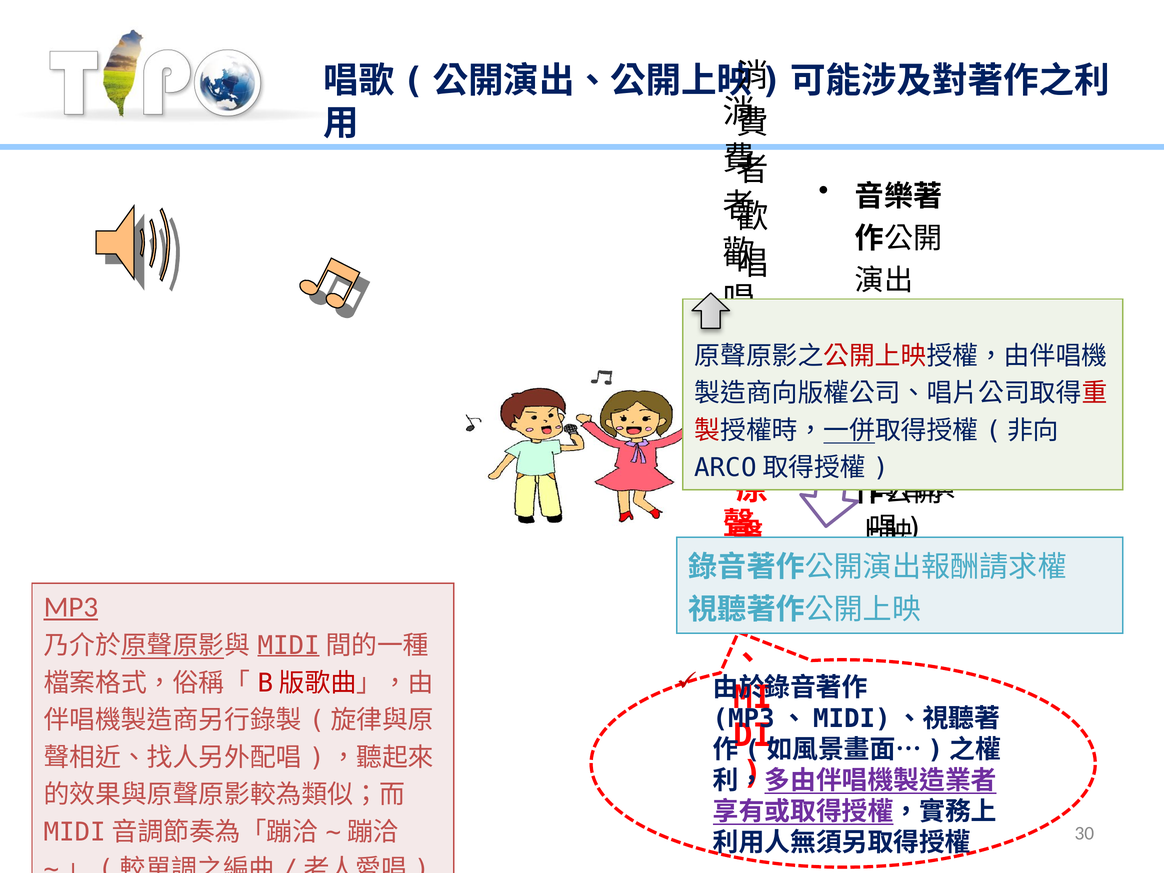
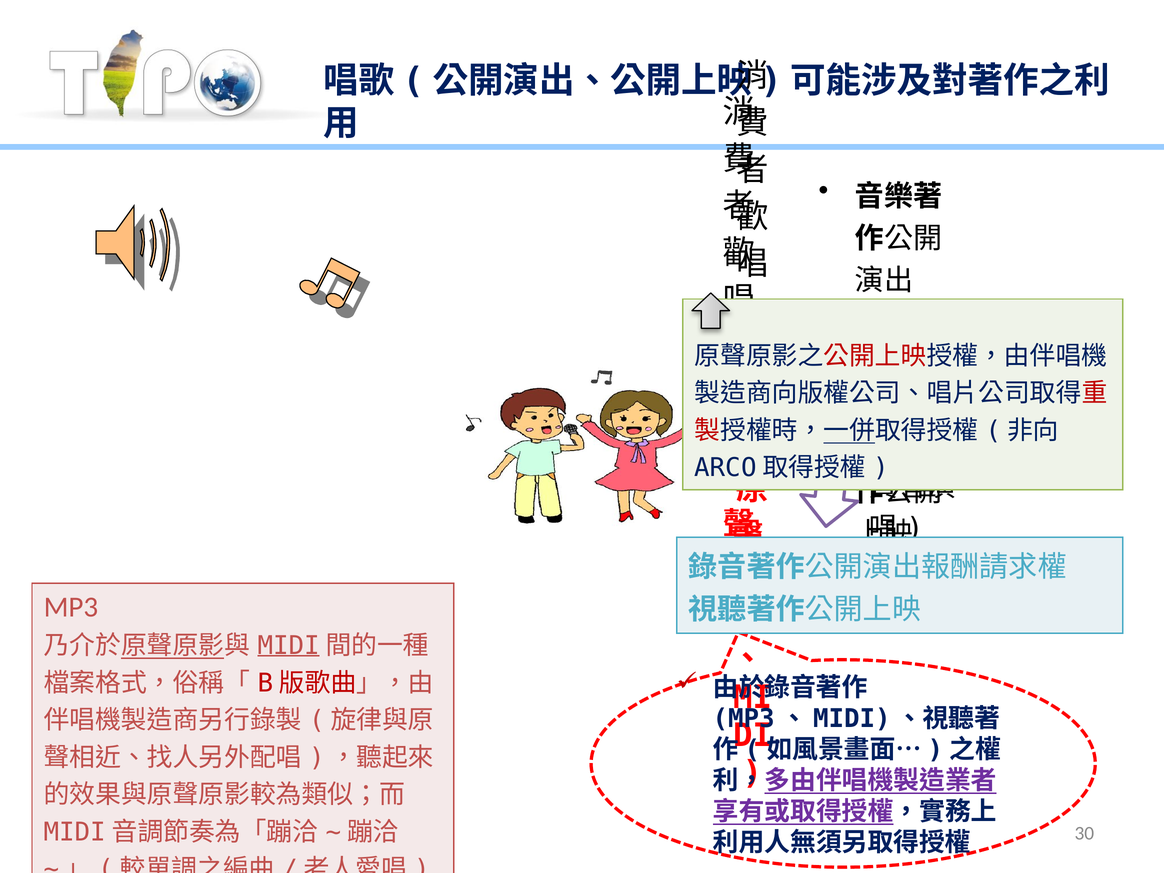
MP3 underline: present -> none (71, 607)
